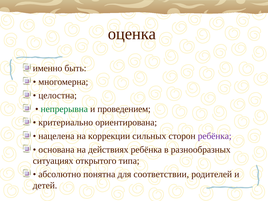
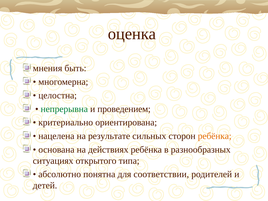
именно: именно -> мнения (48, 68)
коррекции: коррекции -> результате (109, 136)
ребёнка colour: purple -> orange (215, 136)
